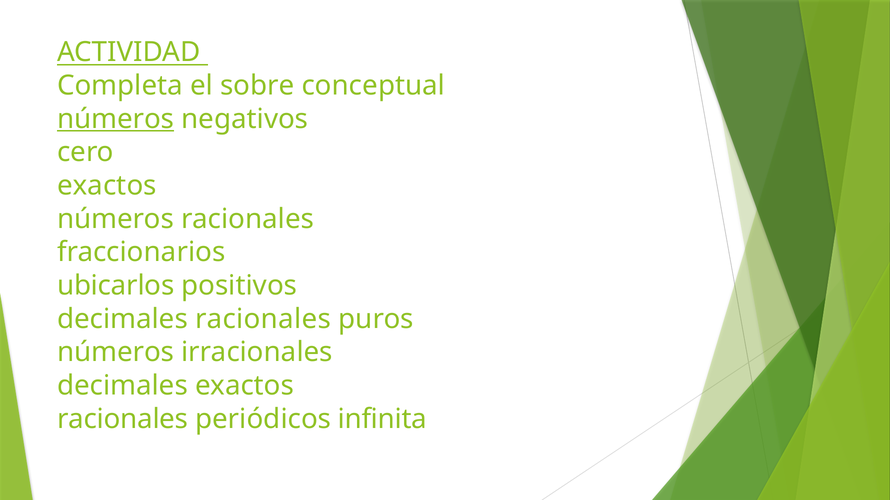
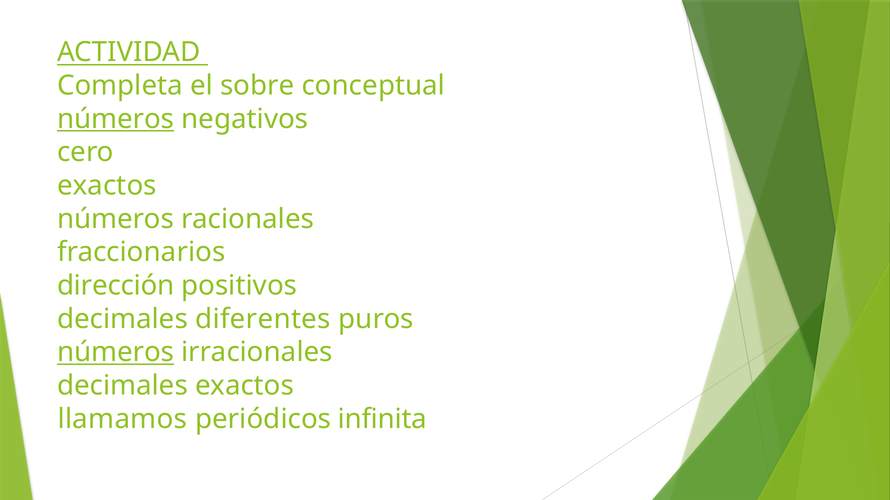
ubicarlos: ubicarlos -> dirección (116, 286)
decimales racionales: racionales -> diferentes (263, 319)
números underline: none -> present (116, 353)
racionales: racionales -> llamamos (122, 419)
